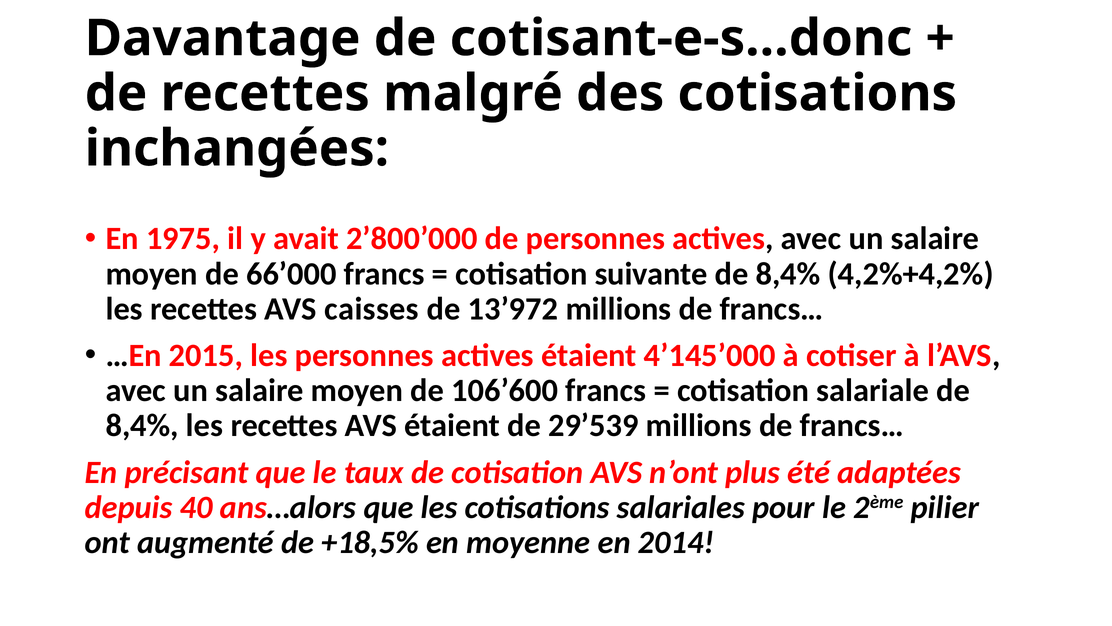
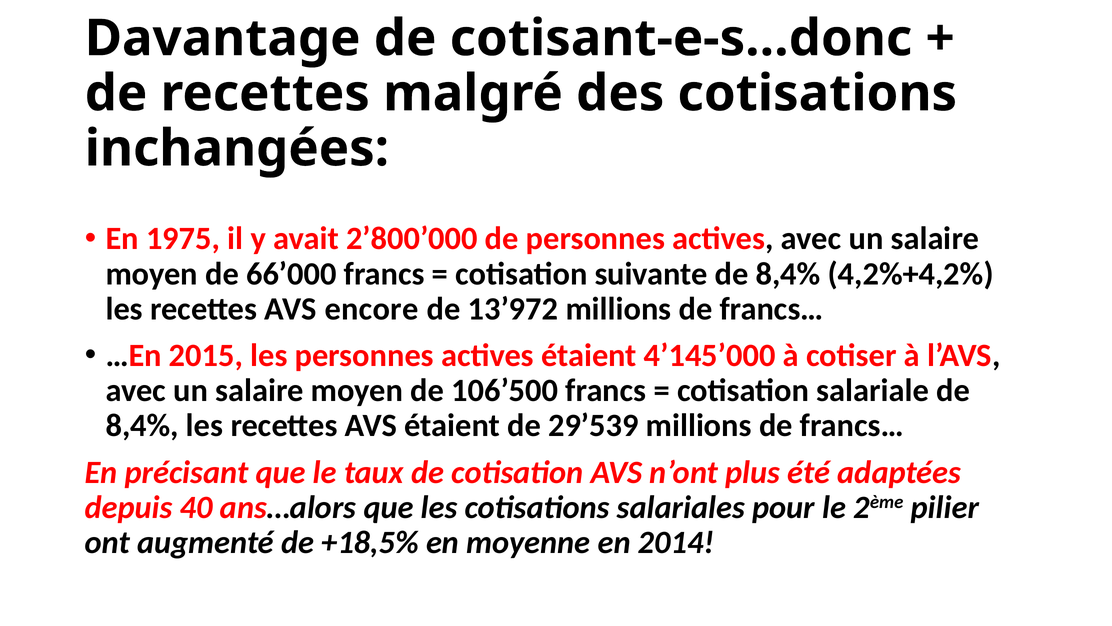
caisses: caisses -> encore (372, 309)
106’600: 106’600 -> 106’500 (505, 390)
